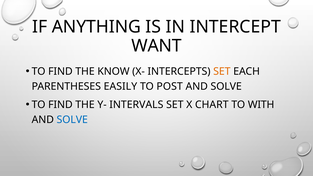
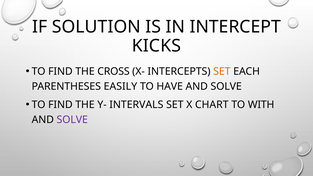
ANYTHING: ANYTHING -> SOLUTION (96, 27)
WANT: WANT -> KICKS (156, 46)
KNOW: KNOW -> CROSS (114, 71)
POST: POST -> HAVE (170, 86)
SOLVE colour: blue -> purple (72, 120)
